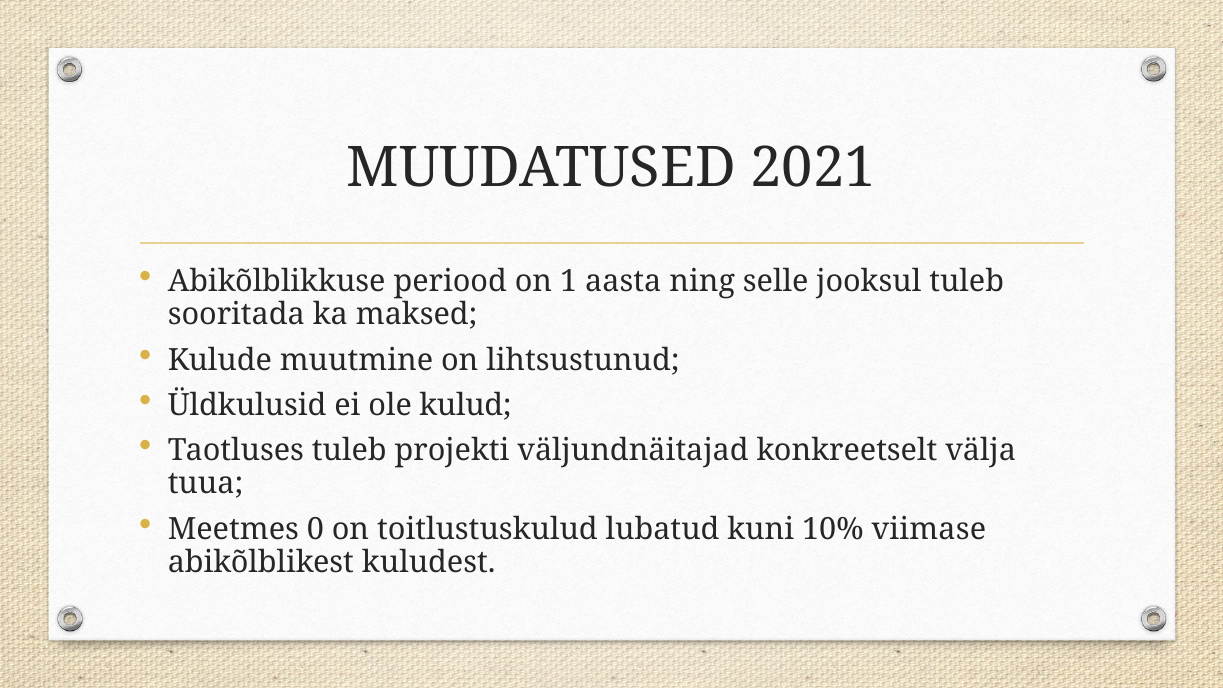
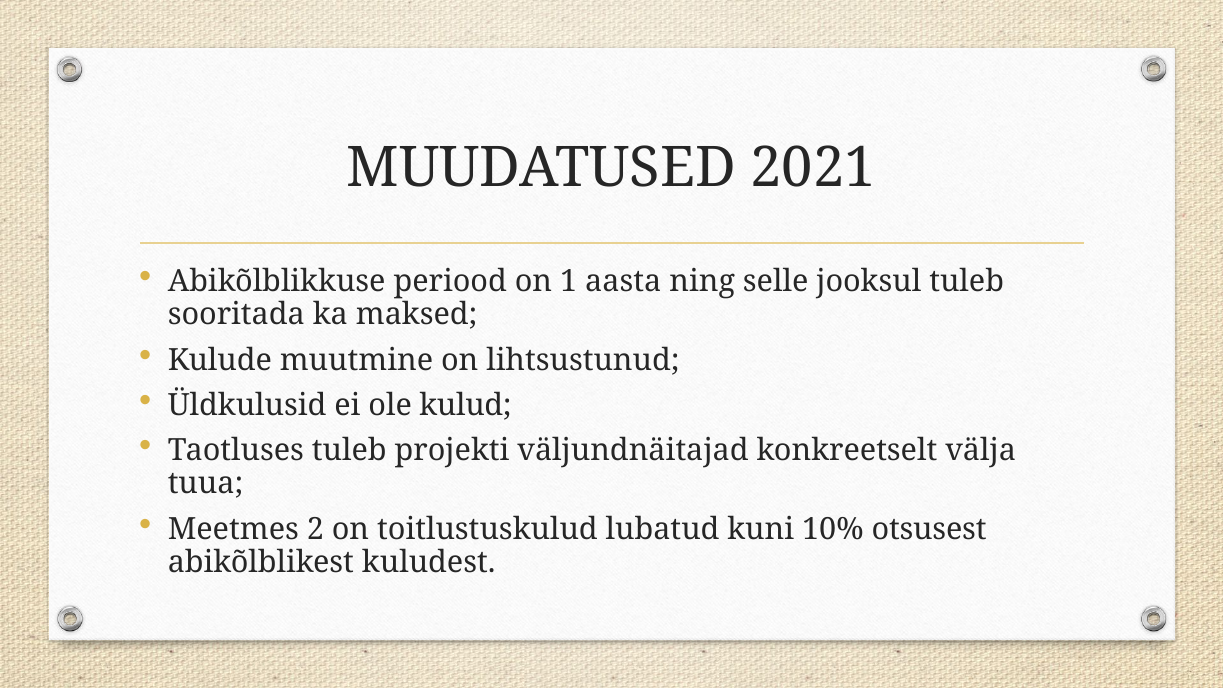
0: 0 -> 2 (315, 529)
viimase: viimase -> otsusest (929, 529)
